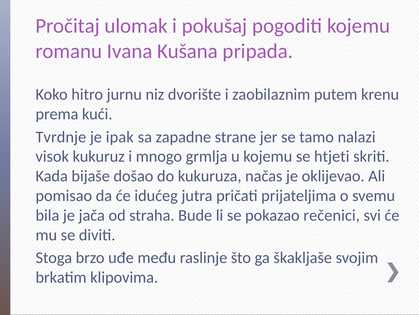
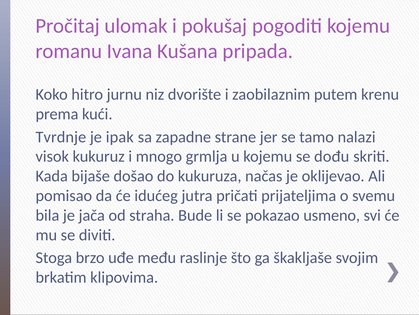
htjeti: htjeti -> dođu (332, 156)
rečenici: rečenici -> usmeno (332, 215)
